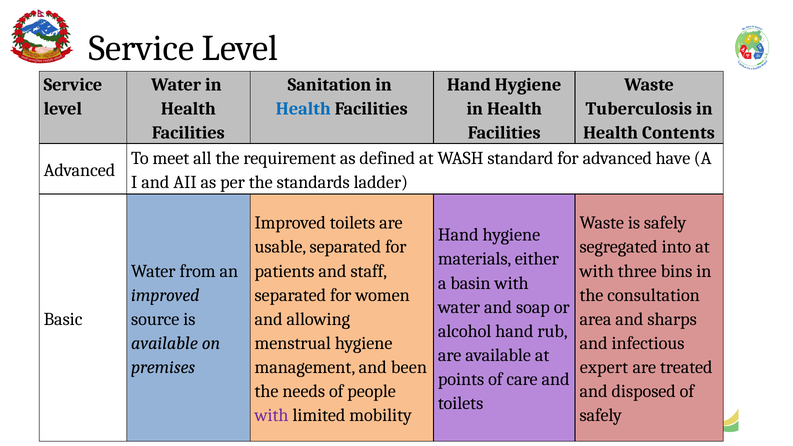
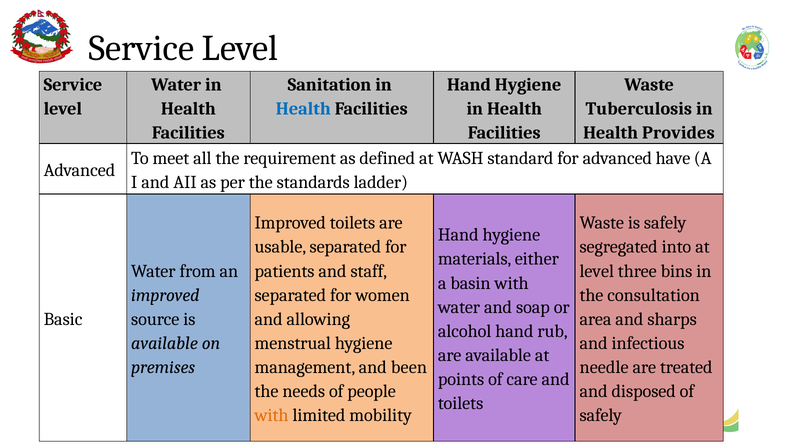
Contents: Contents -> Provides (678, 133)
with: with -> level (597, 271)
expert: expert -> needle (604, 367)
with colour: purple -> orange (272, 415)
